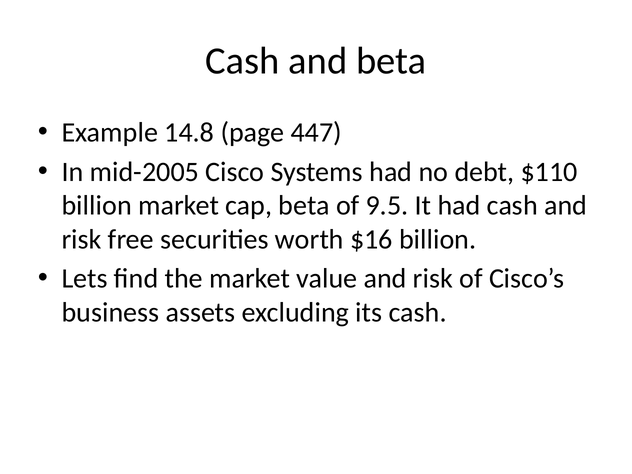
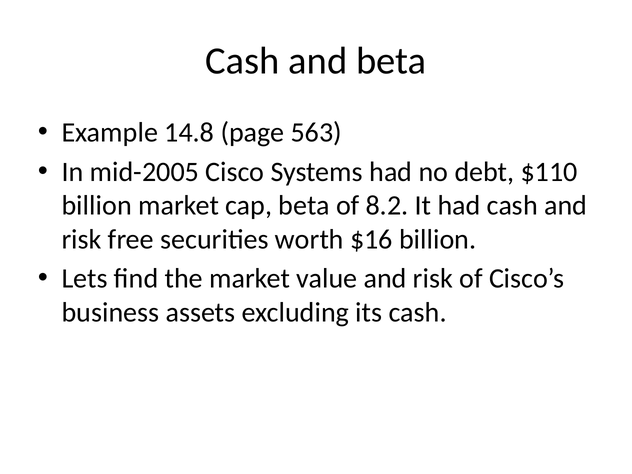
447: 447 -> 563 (316, 133)
9.5: 9.5 -> 8.2 (387, 206)
